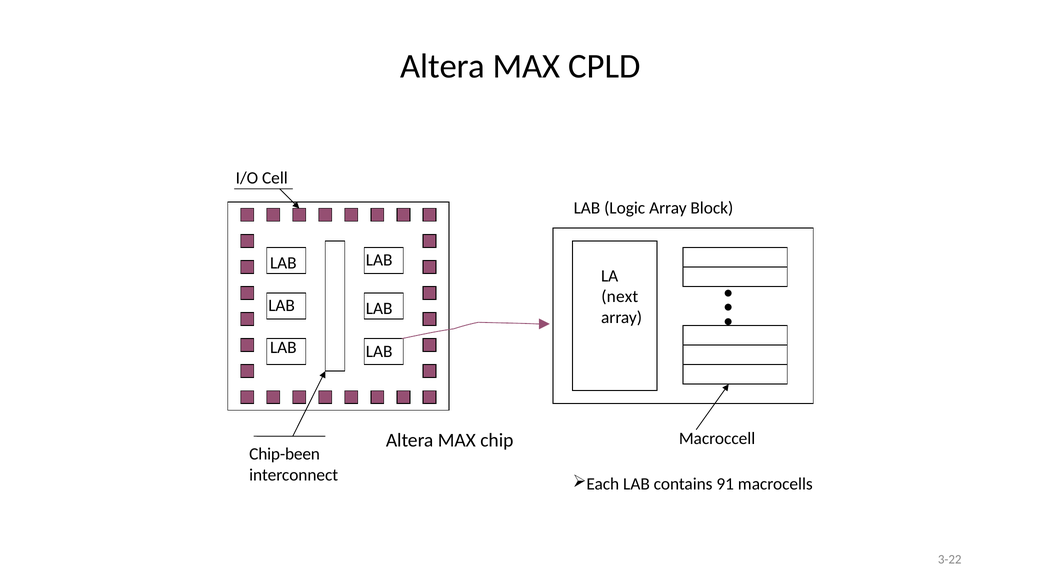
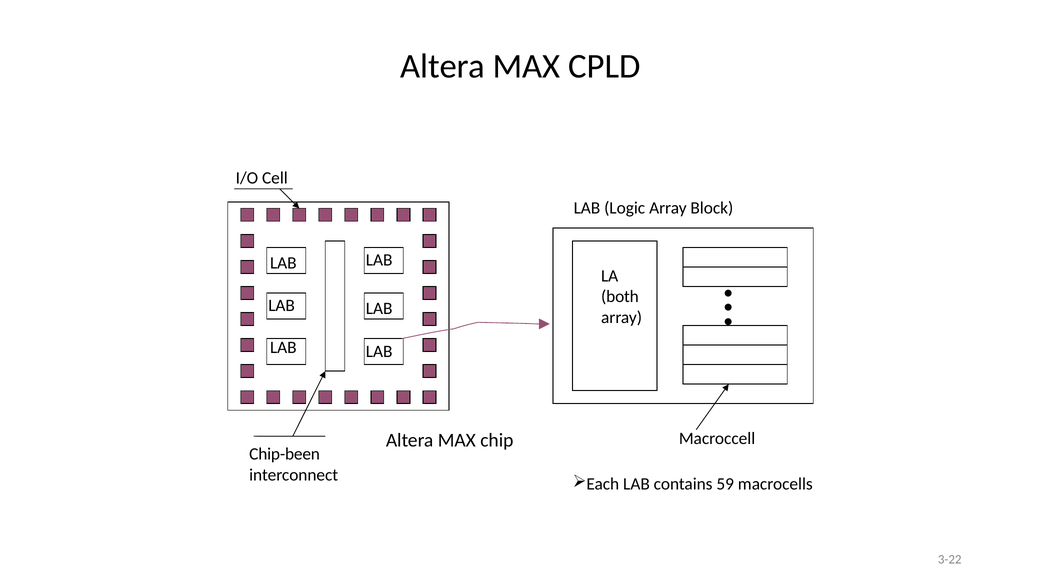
next: next -> both (620, 297)
91: 91 -> 59 (725, 484)
